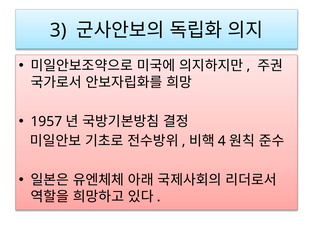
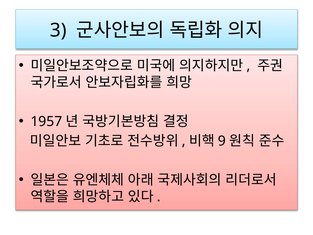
4: 4 -> 9 (222, 141)
